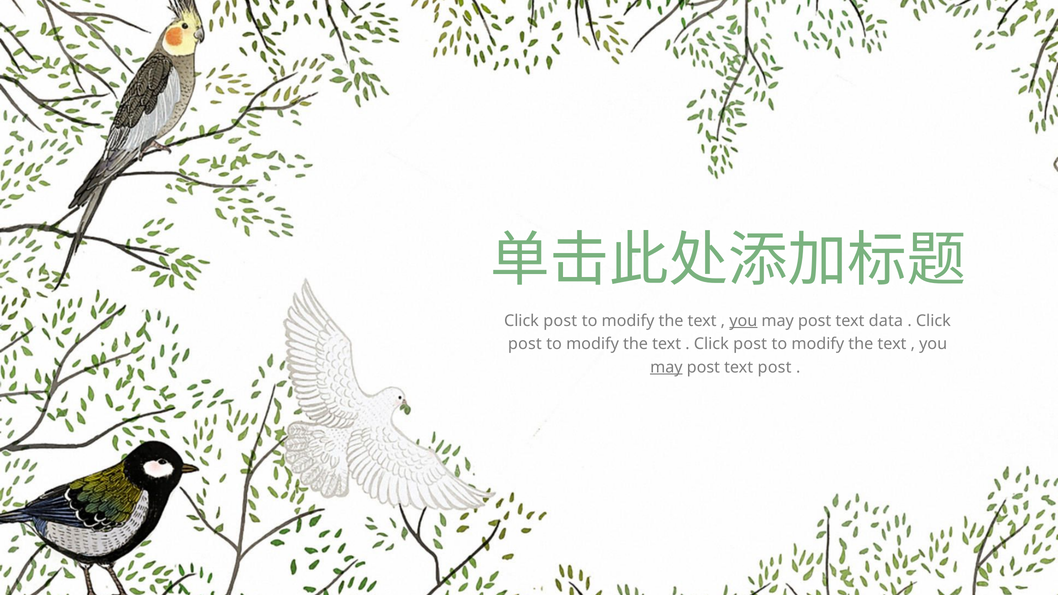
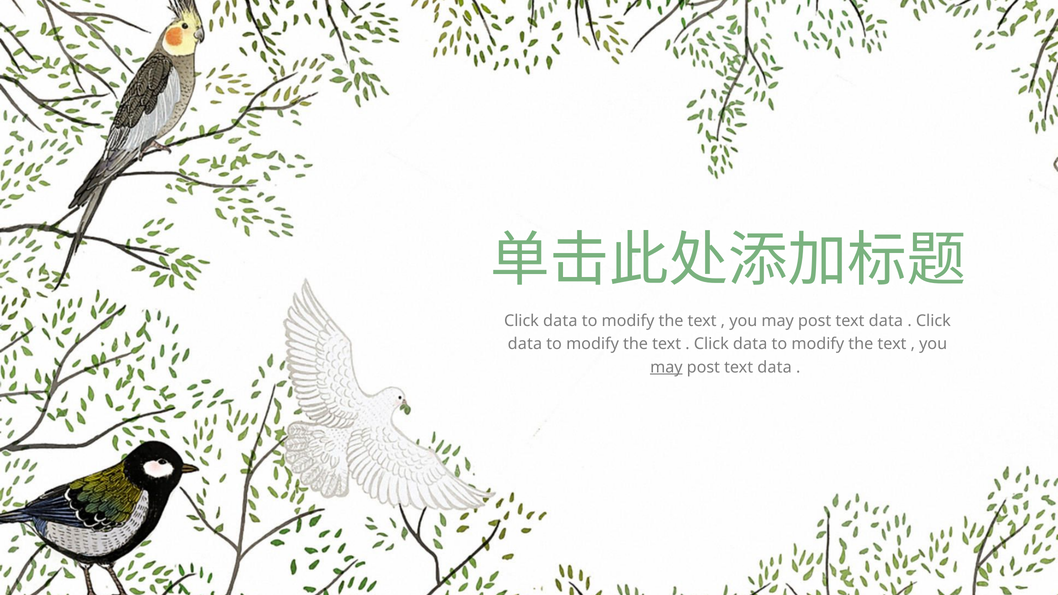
post: post -> data (560, 321)
you underline: present -> none (743, 321)
post: post -> data (525, 344)
post: post -> data (750, 344)
post: post -> data (775, 367)
